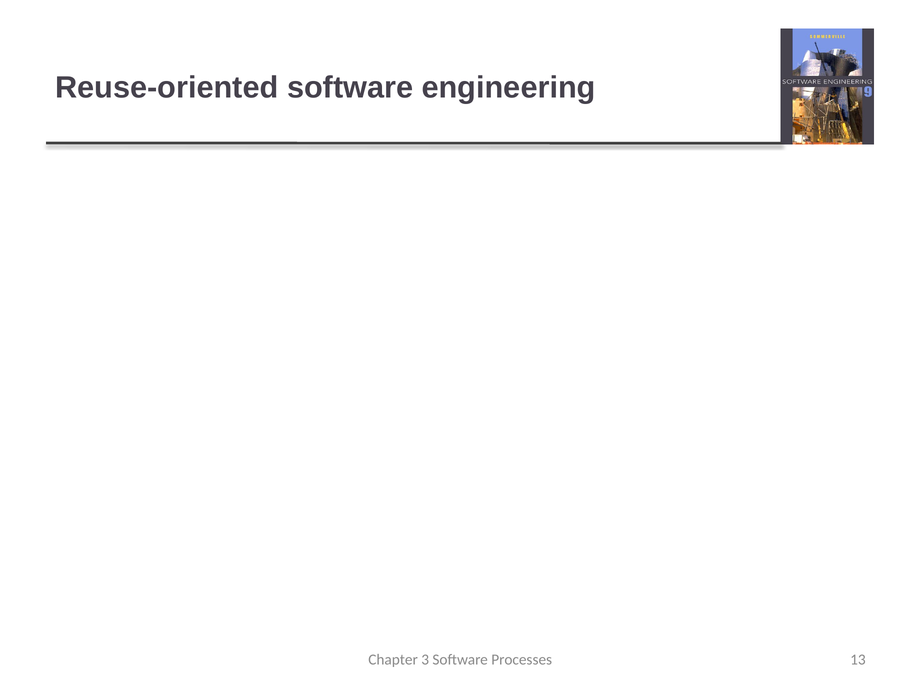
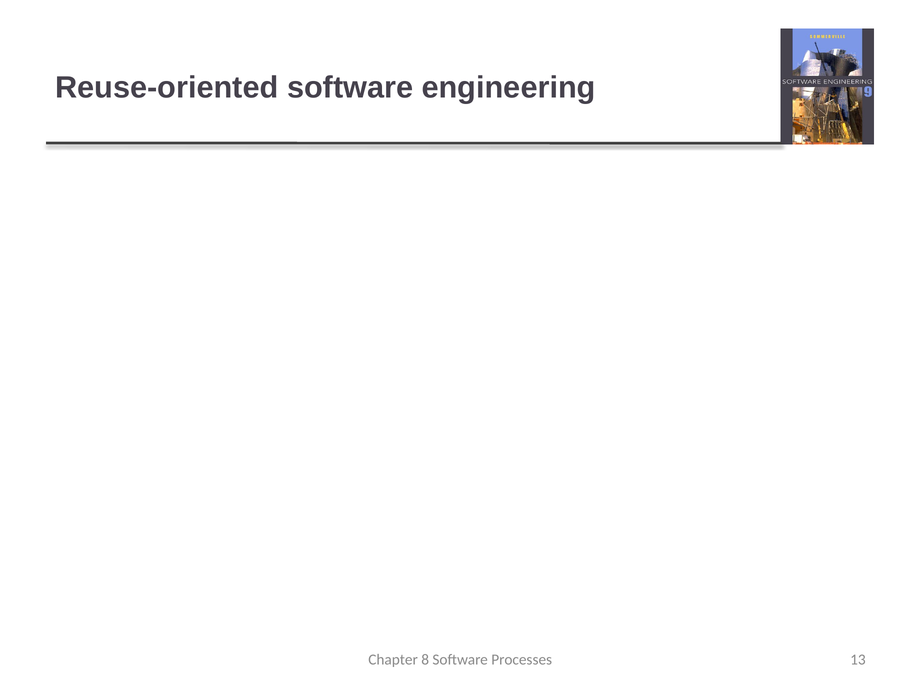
3: 3 -> 8 (425, 660)
